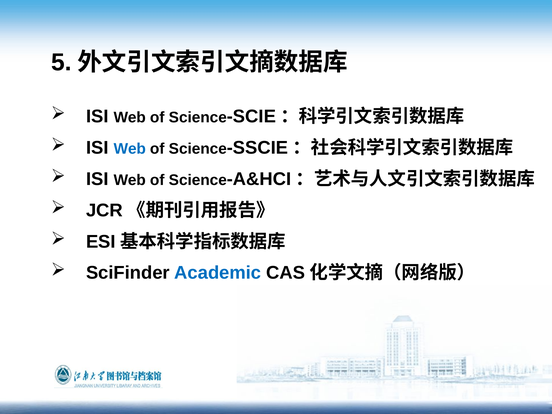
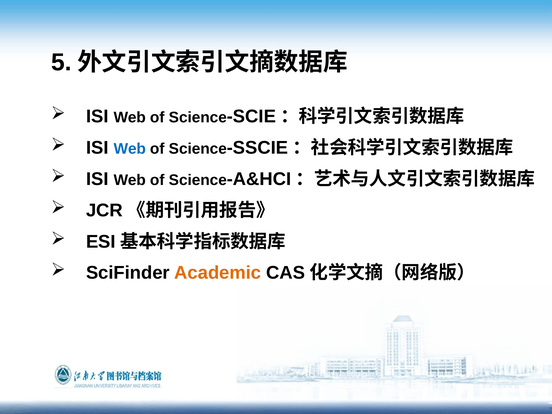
Academic colour: blue -> orange (218, 273)
